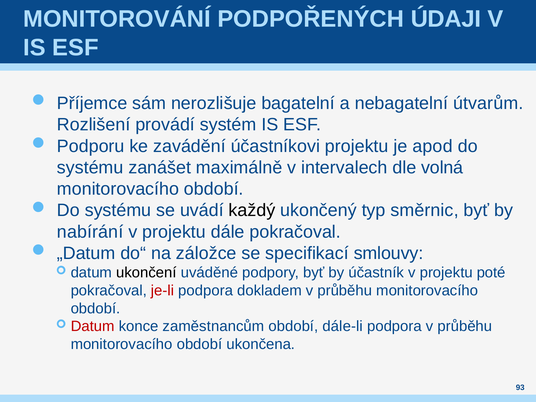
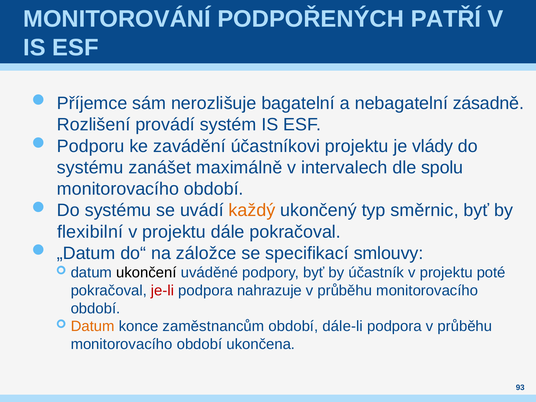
ÚDAJI: ÚDAJI -> PATŘÍ (446, 19)
útvarům: útvarům -> zásadně (488, 103)
apod: apod -> vlády (433, 146)
volná: volná -> spolu (442, 168)
každý colour: black -> orange (252, 210)
nabírání: nabírání -> flexibilní (90, 232)
dokladem: dokladem -> nahrazuje (269, 291)
Datum colour: red -> orange (93, 326)
